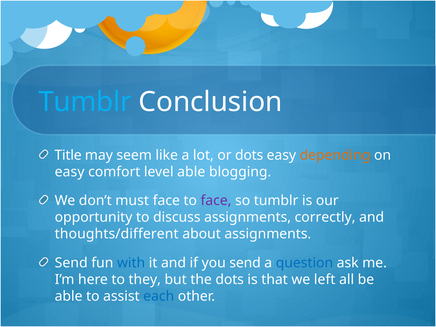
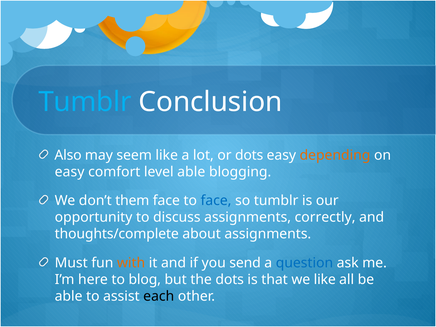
Title: Title -> Also (68, 155)
must: must -> them (132, 201)
face colour: purple -> blue (216, 201)
thoughts/different: thoughts/different -> thoughts/complete (117, 234)
Send: Send -> Must (71, 263)
with colour: blue -> orange (131, 263)
they: they -> blog (145, 280)
we left: left -> like (325, 280)
each colour: blue -> black (159, 296)
